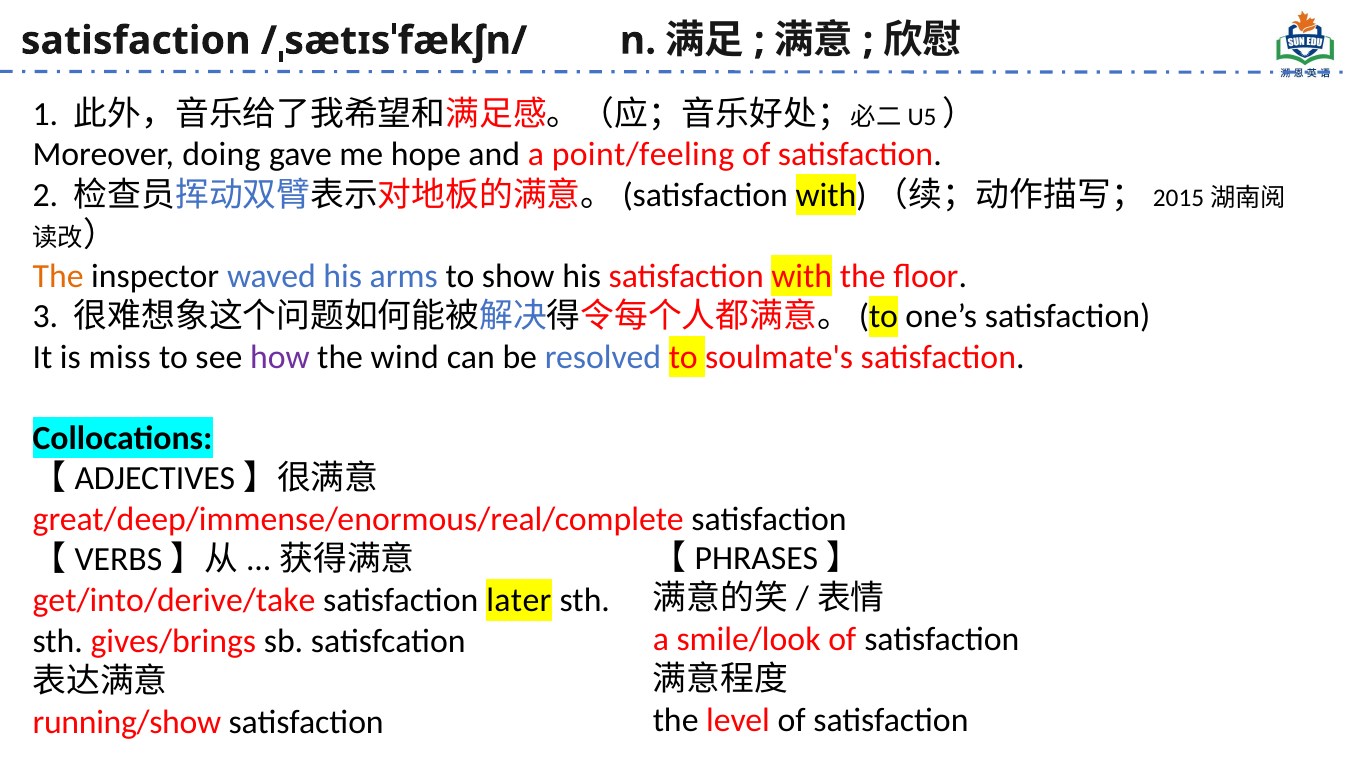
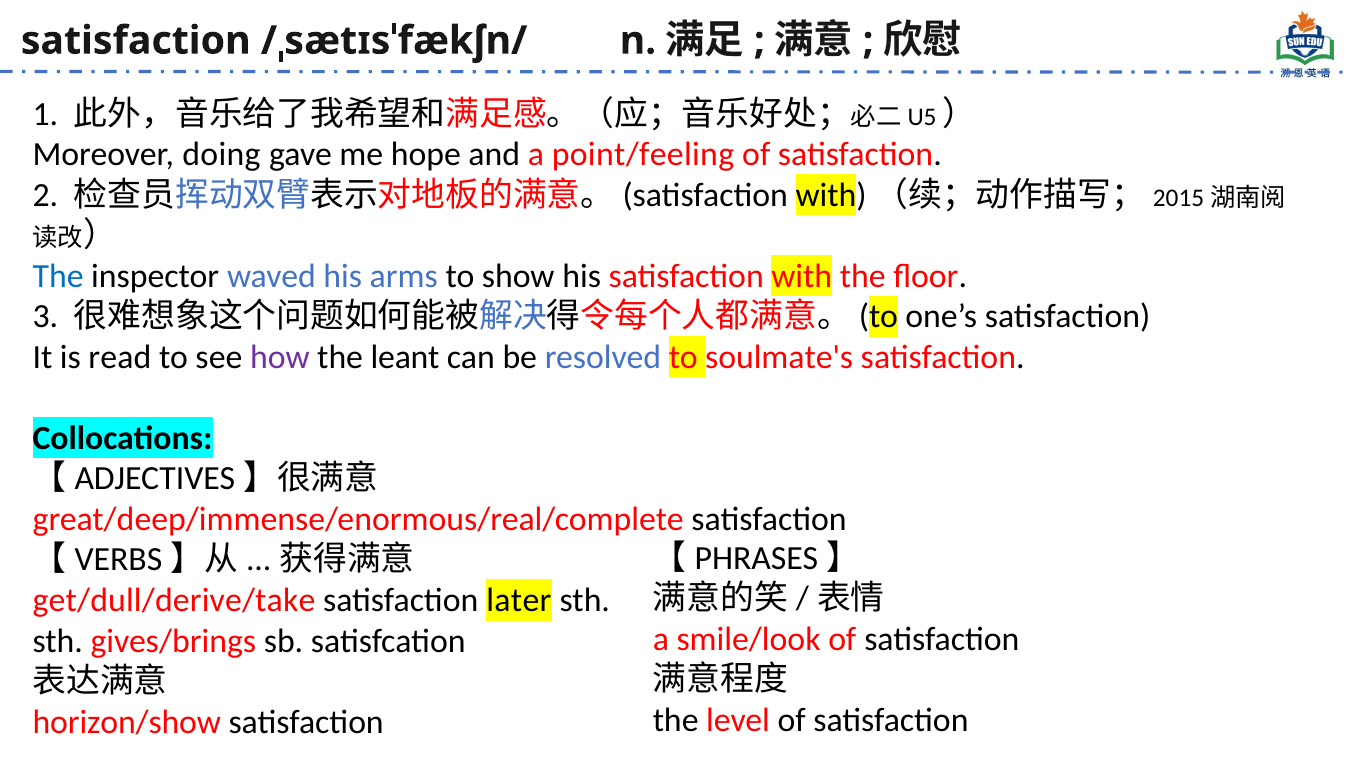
The colour: orange -> blue (58, 276)
miss: miss -> read (120, 357)
wind: wind -> leant (405, 357)
get/into/derive/take: get/into/derive/take -> get/dull/derive/take (174, 600)
running/show: running/show -> horizon/show (127, 722)
